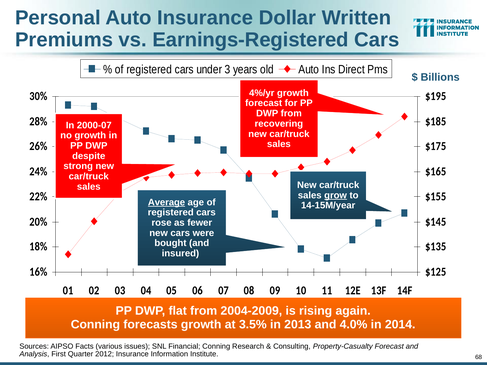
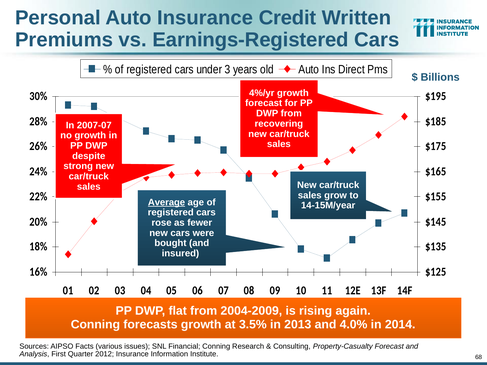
Dollar: Dollar -> Credit (288, 18)
2000-07: 2000-07 -> 2007-07 (94, 125)
grow underline: present -> none (336, 195)
